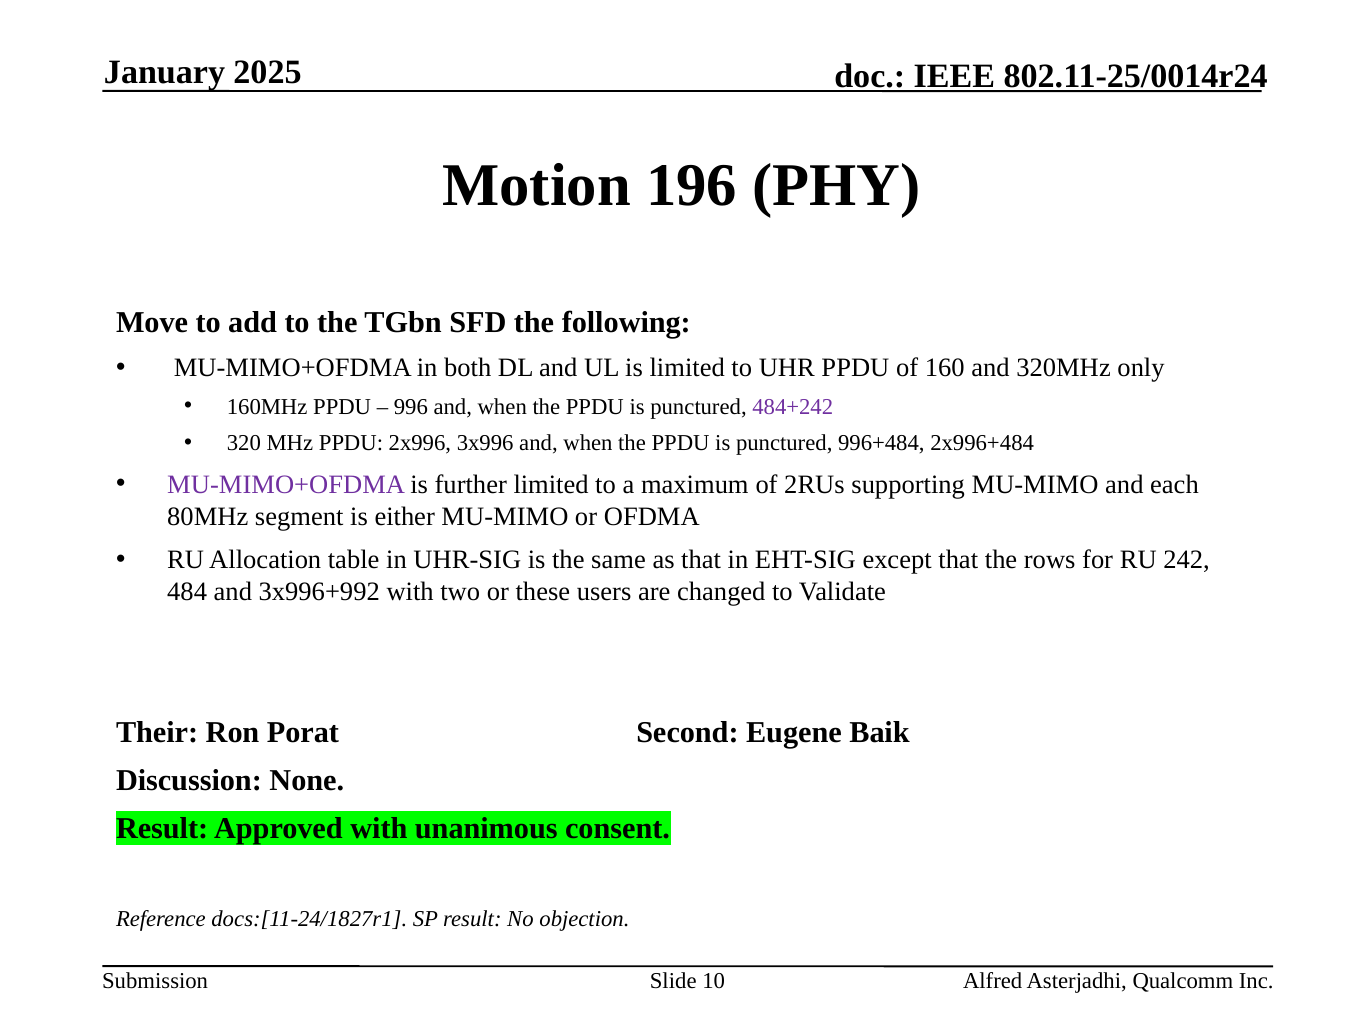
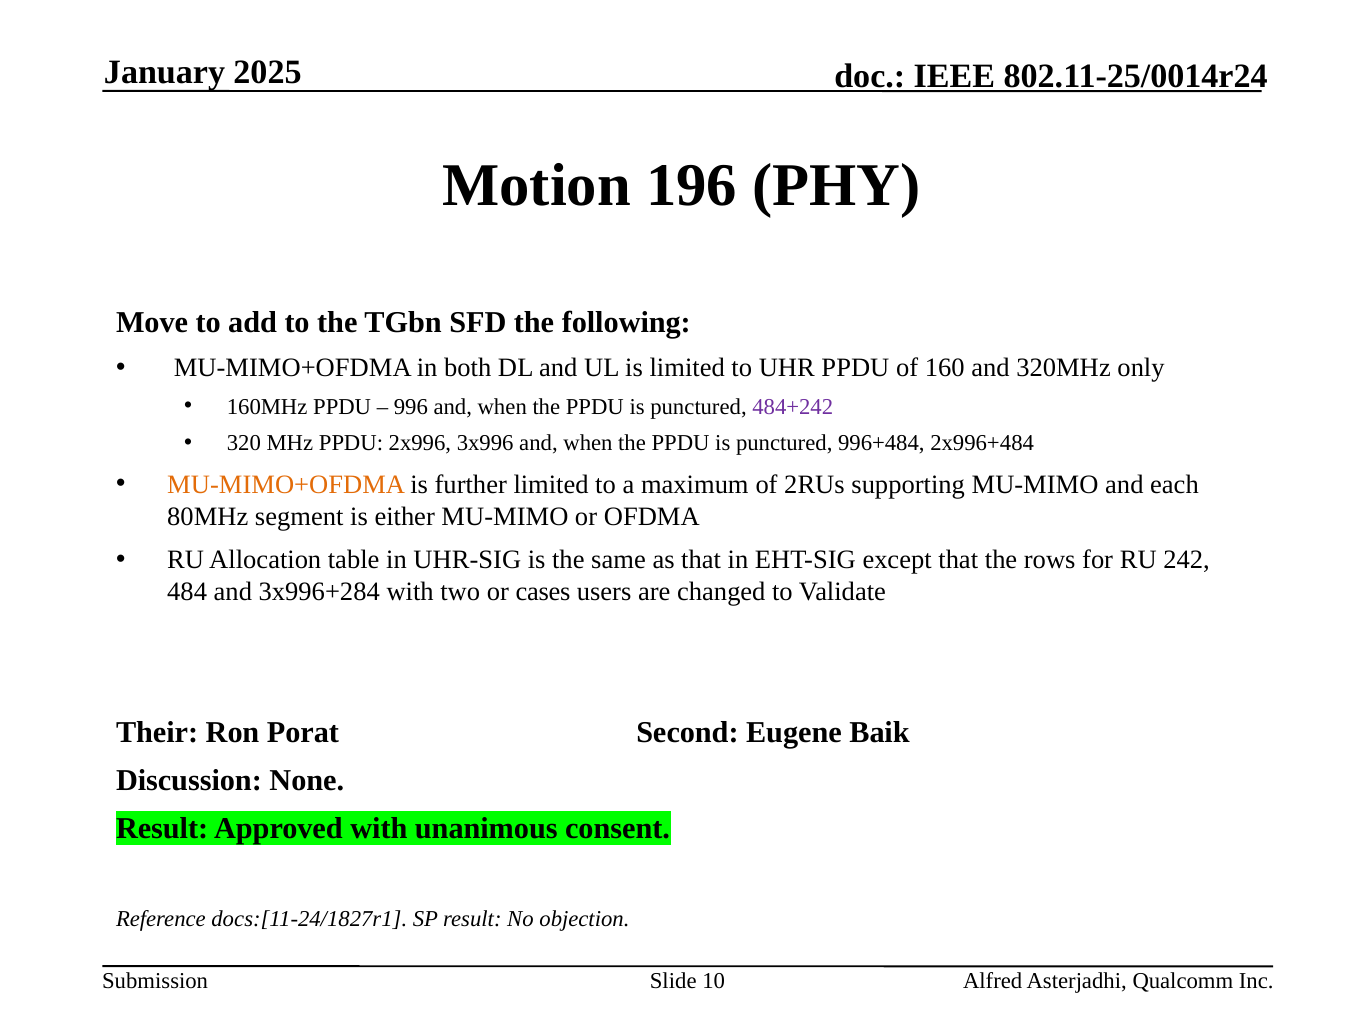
MU-MIMO+OFDMA colour: purple -> orange (286, 485)
3x996+992: 3x996+992 -> 3x996+284 (319, 592)
these: these -> cases (543, 592)
